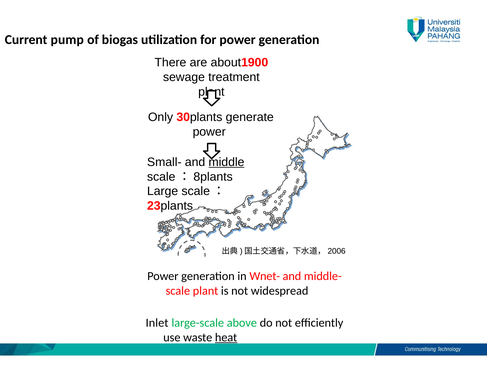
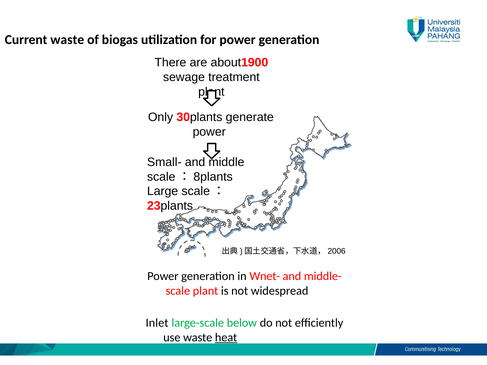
Current pump: pump -> waste (67, 40)
middle underline: present -> none (226, 162)
above: above -> below (242, 323)
